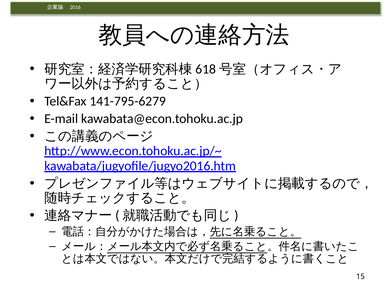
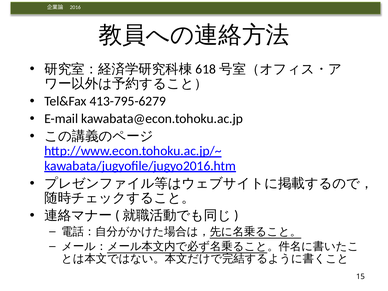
141-795-6279: 141-795-6279 -> 413-795-6279 (128, 101)
